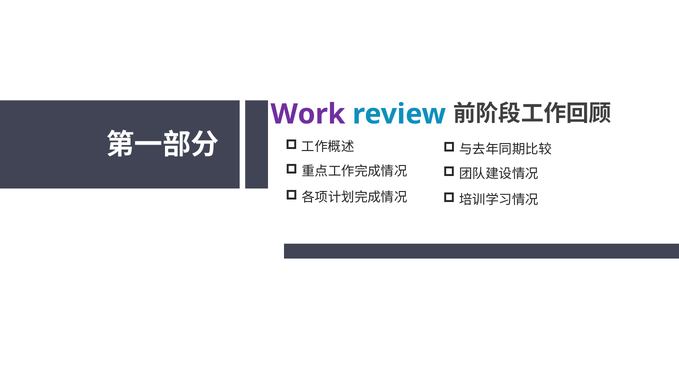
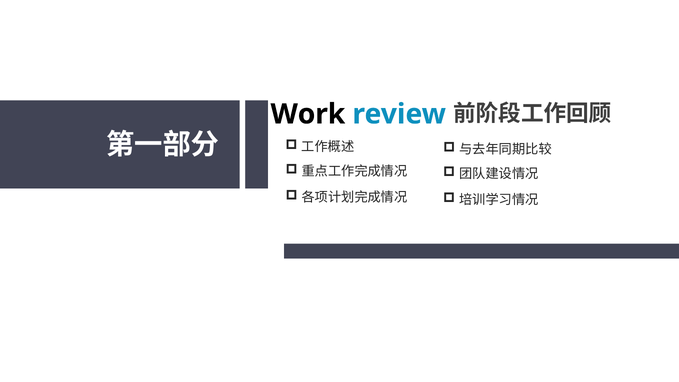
Work colour: purple -> black (308, 114)
